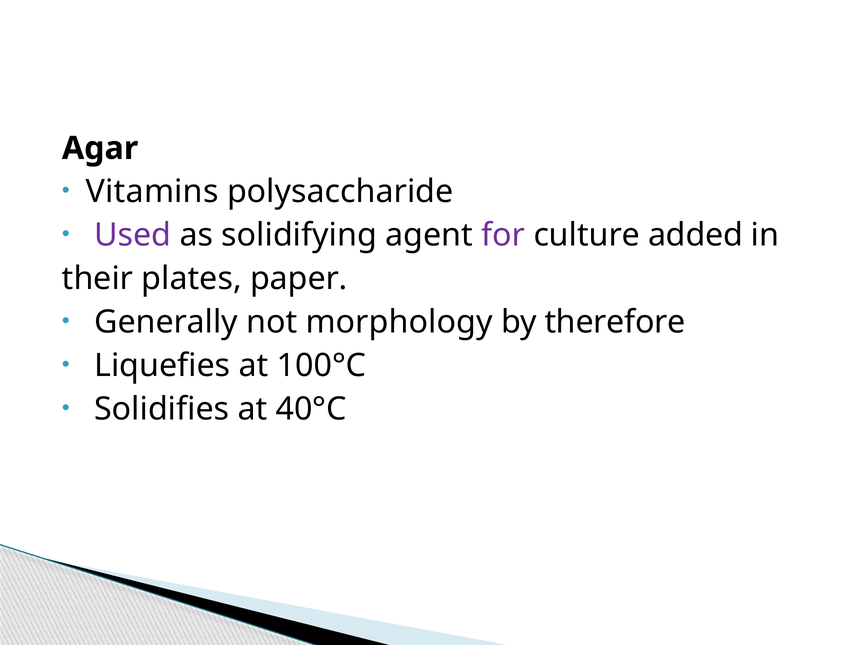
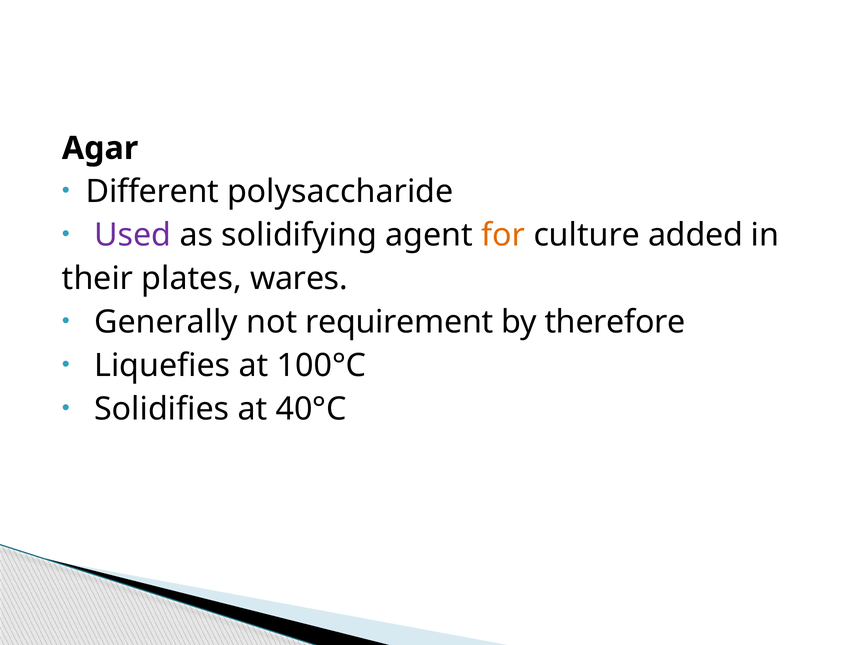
Vitamins: Vitamins -> Different (152, 192)
for colour: purple -> orange (503, 235)
paper: paper -> wares (299, 279)
morphology: morphology -> requirement (399, 322)
